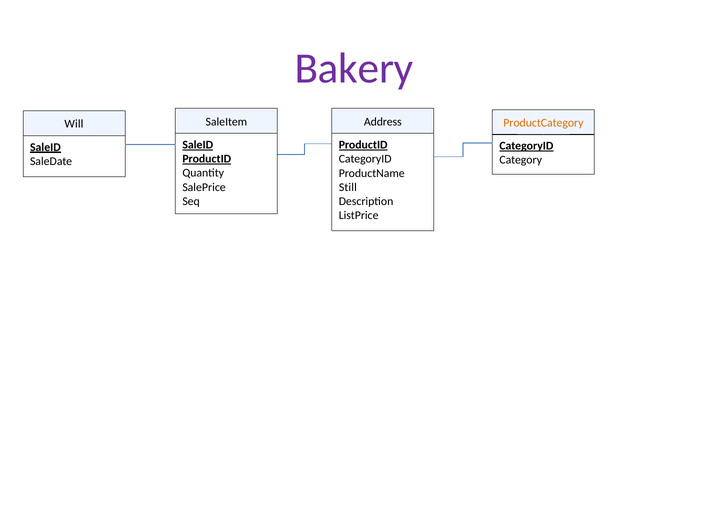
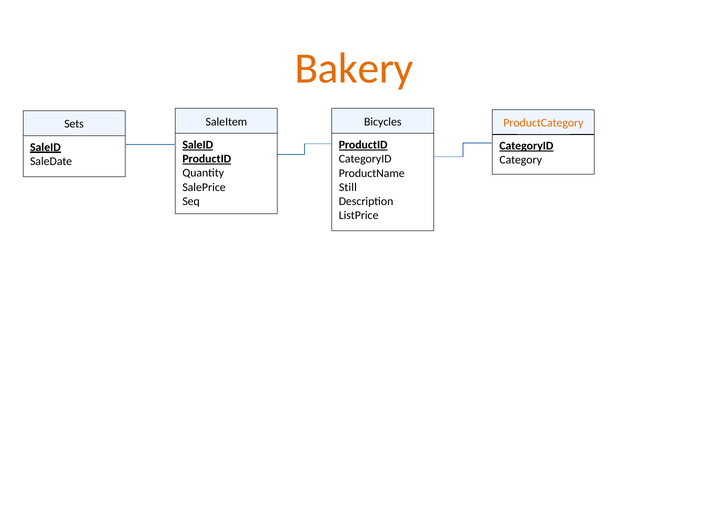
Bakery colour: purple -> orange (354, 69)
Address: Address -> Bicycles (383, 122)
Will: Will -> Sets (74, 124)
